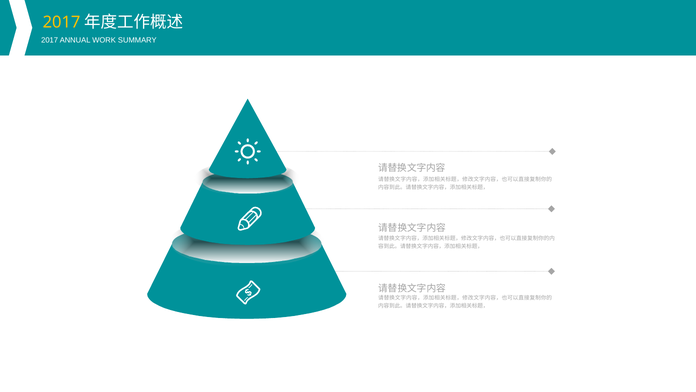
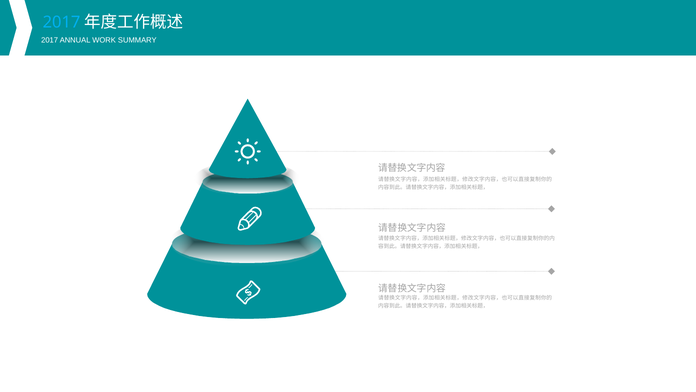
2017 colour: yellow -> light blue (62, 22)
